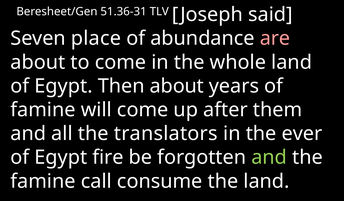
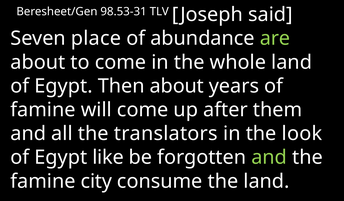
51.36-31: 51.36-31 -> 98.53-31 (124, 12)
are colour: pink -> light green (275, 39)
ever: ever -> look (302, 134)
fire: fire -> like (108, 158)
call: call -> city (96, 182)
